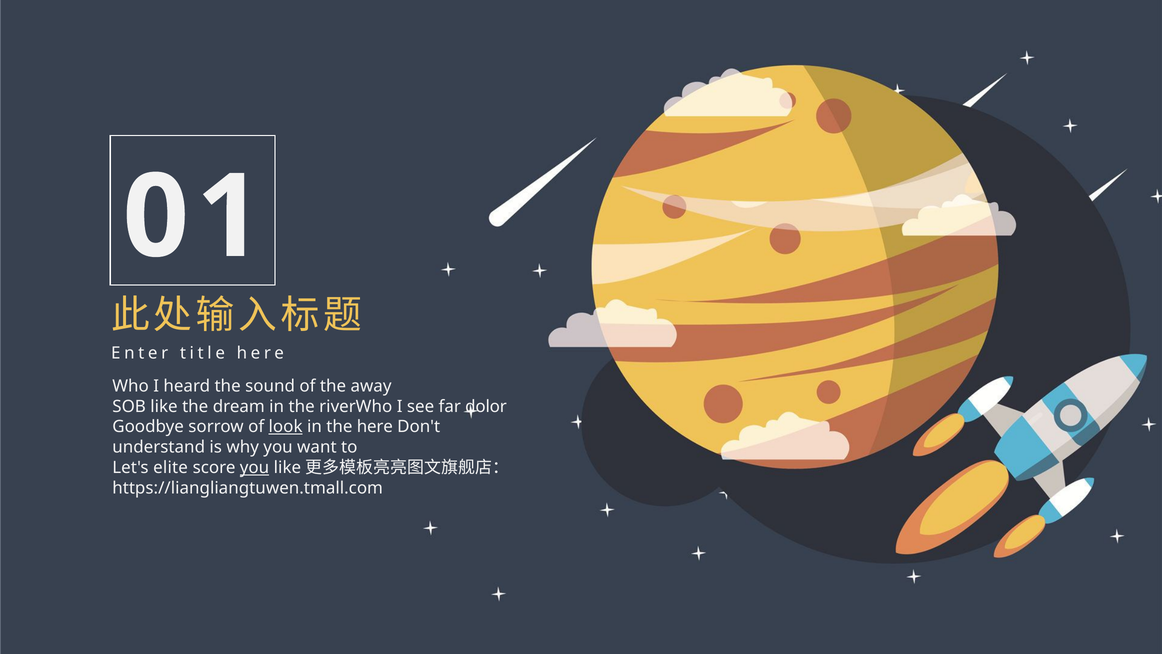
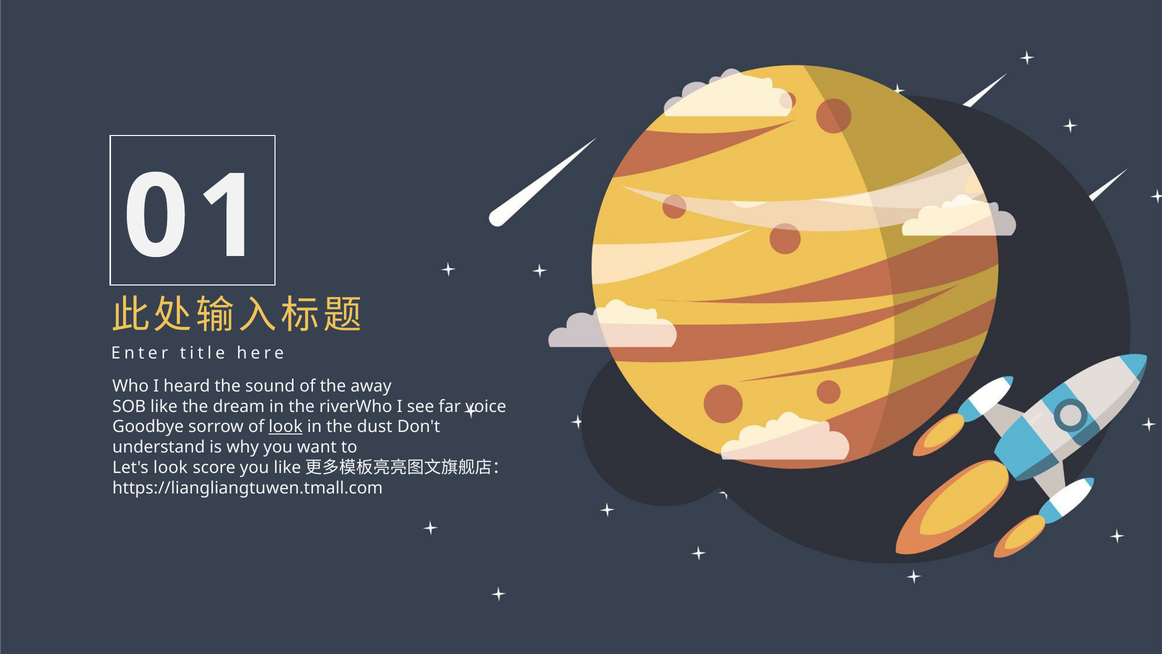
dolor: dolor -> voice (486, 406)
the here: here -> dust (375, 427)
Let's elite: elite -> look (171, 467)
you underline: present -> none (255, 467)
